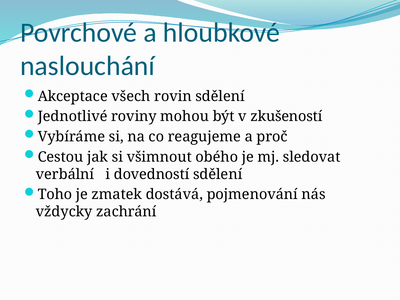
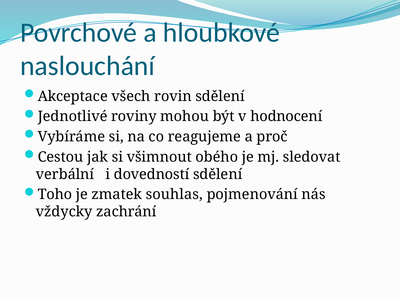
zkušeností: zkušeností -> hodnocení (286, 117)
dostává: dostává -> souhlas (174, 194)
